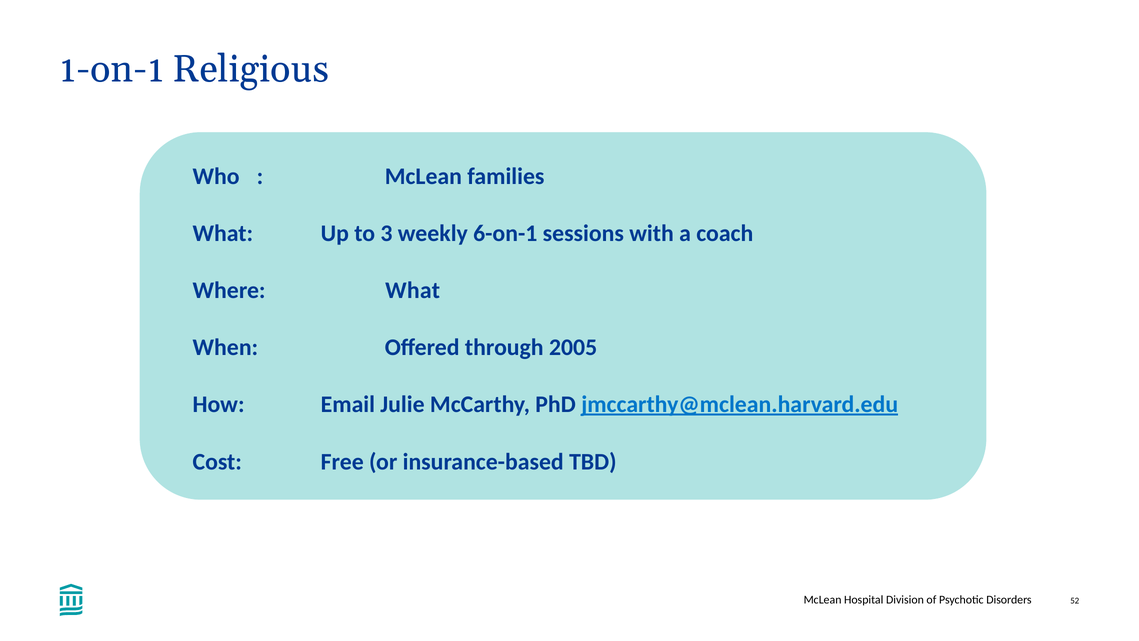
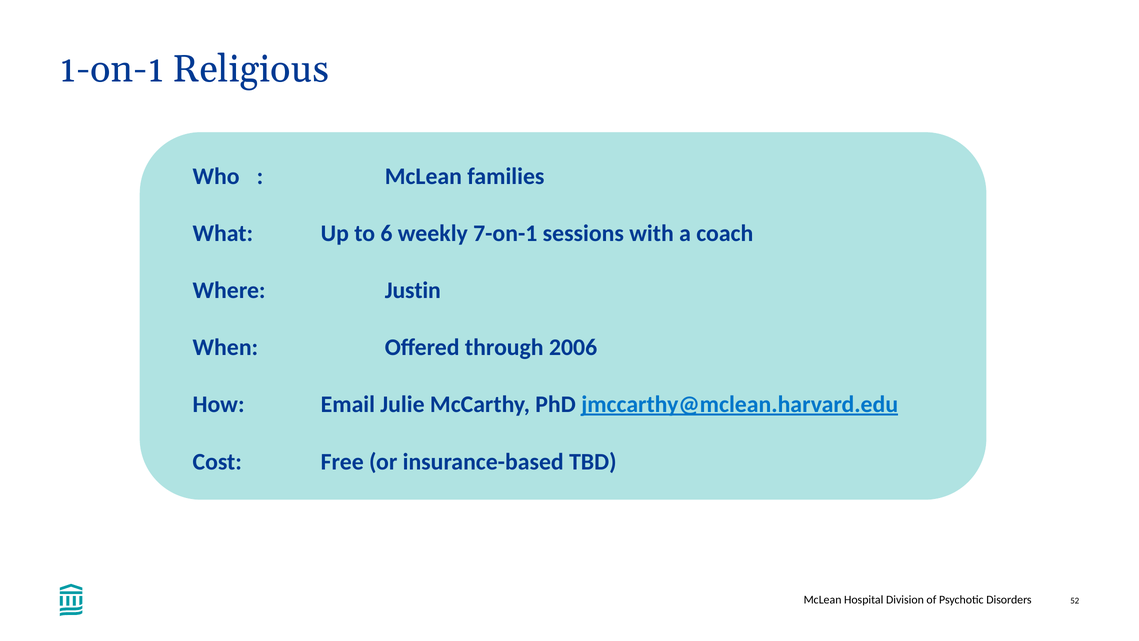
3: 3 -> 6 (386, 233)
6-on-1: 6-on-1 -> 7-on-1 (505, 233)
Where What: What -> Justin (413, 290)
2005: 2005 -> 2006 (573, 347)
